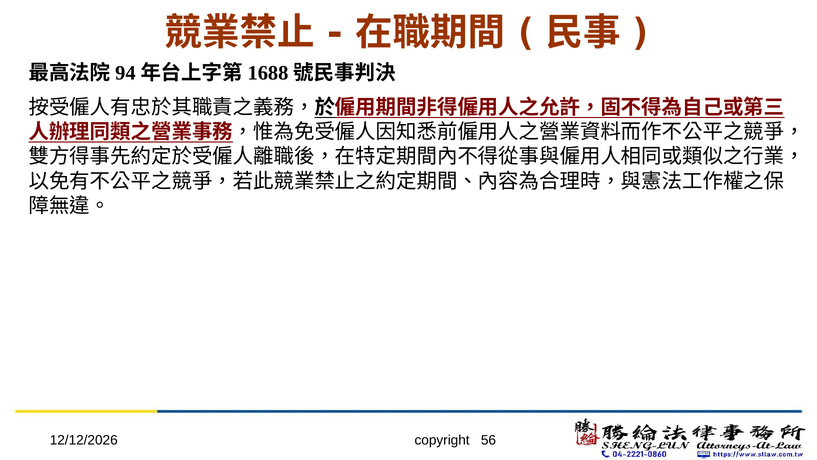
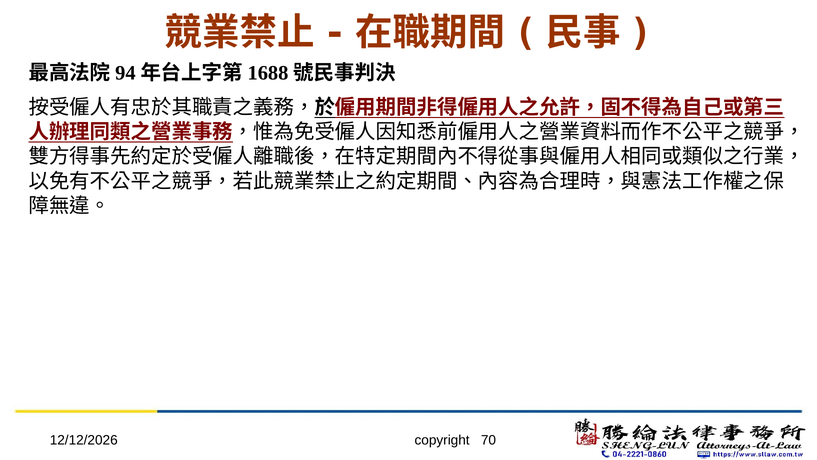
56: 56 -> 70 (488, 440)
